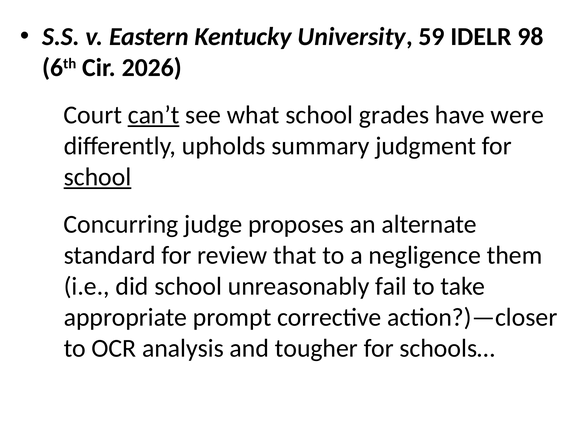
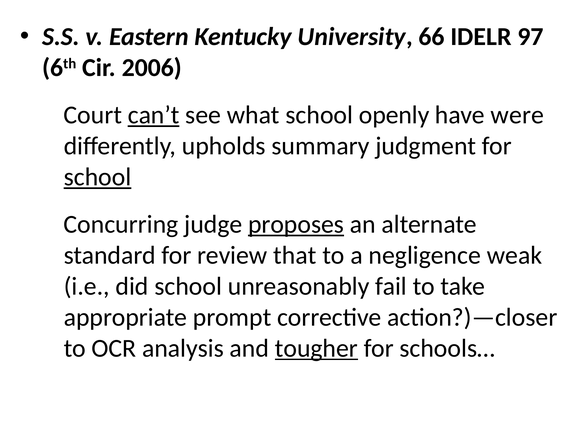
59: 59 -> 66 (432, 37)
98: 98 -> 97 (530, 37)
2026: 2026 -> 2006 (152, 68)
grades: grades -> openly (394, 115)
proposes underline: none -> present (296, 224)
them: them -> weak (514, 255)
tougher underline: none -> present (316, 348)
